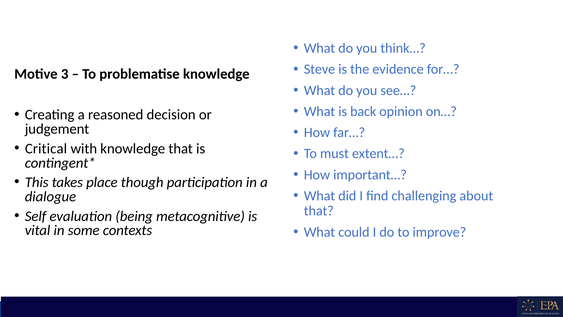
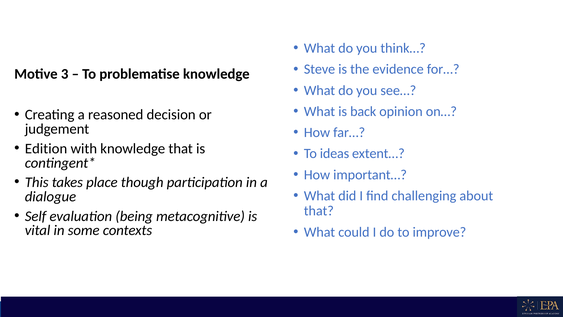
Critical: Critical -> Edition (46, 148)
must: must -> ideas (335, 153)
